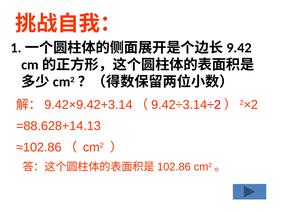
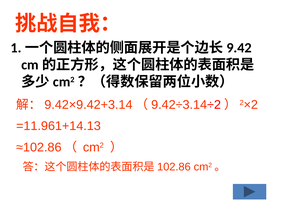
=88.628+14.13: =88.628+14.13 -> =11.961+14.13 (58, 126)
